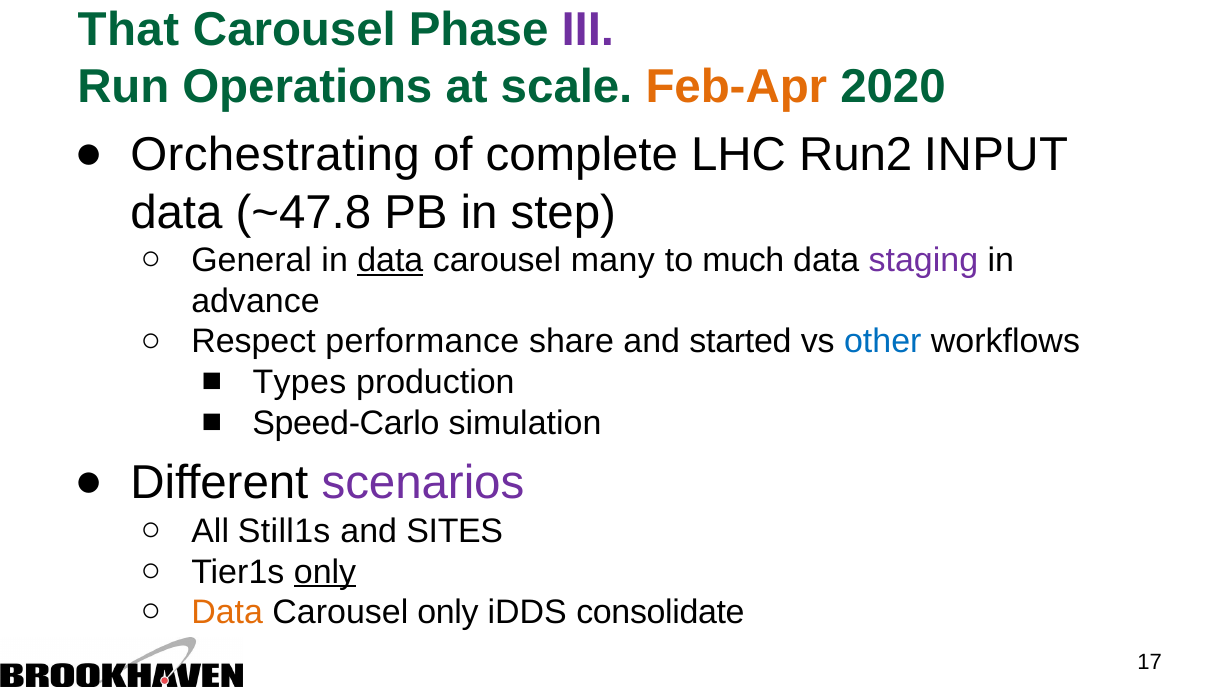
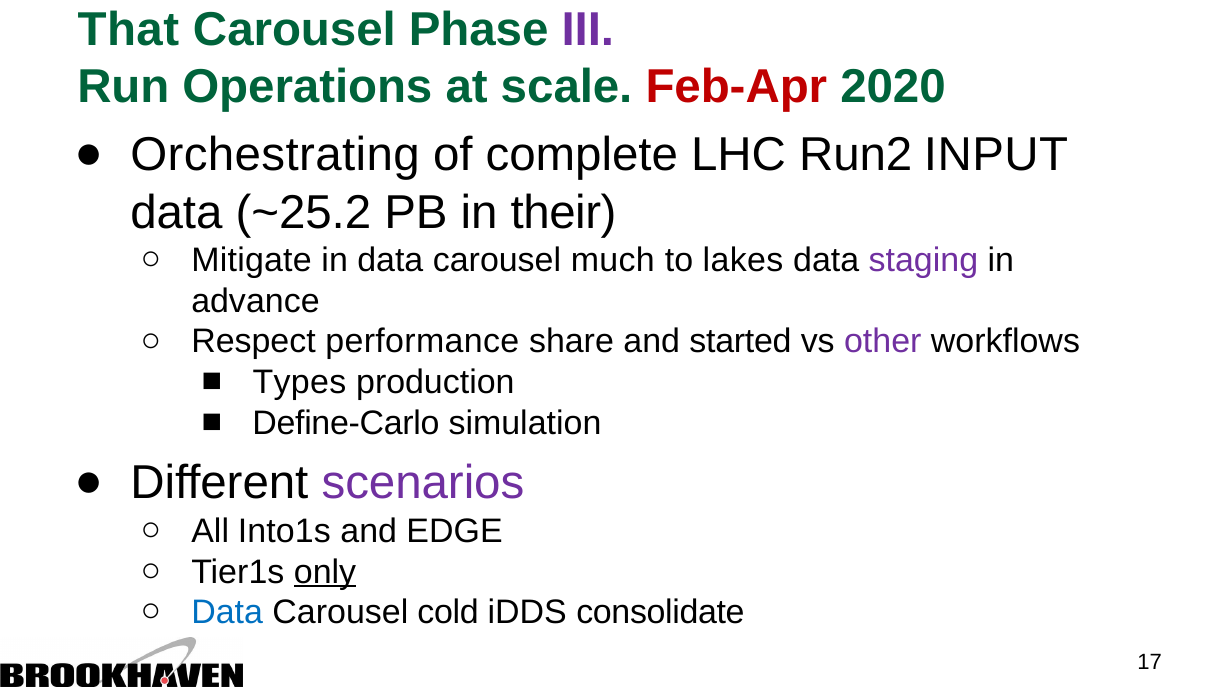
Feb-Apr colour: orange -> red (736, 87)
~47.8: ~47.8 -> ~25.2 (303, 212)
step: step -> their (564, 212)
General: General -> Mitigate (252, 260)
data underline: present -> none (390, 260)
many: many -> much (613, 260)
much: much -> lakes (743, 260)
other colour: blue -> purple (883, 342)
Speed-Carlo: Speed-Carlo -> Define-Carlo (346, 423)
Still1s: Still1s -> Into1s (284, 531)
SITES: SITES -> EDGE (455, 531)
Data colour: orange -> blue (227, 612)
Carousel only: only -> cold (448, 612)
